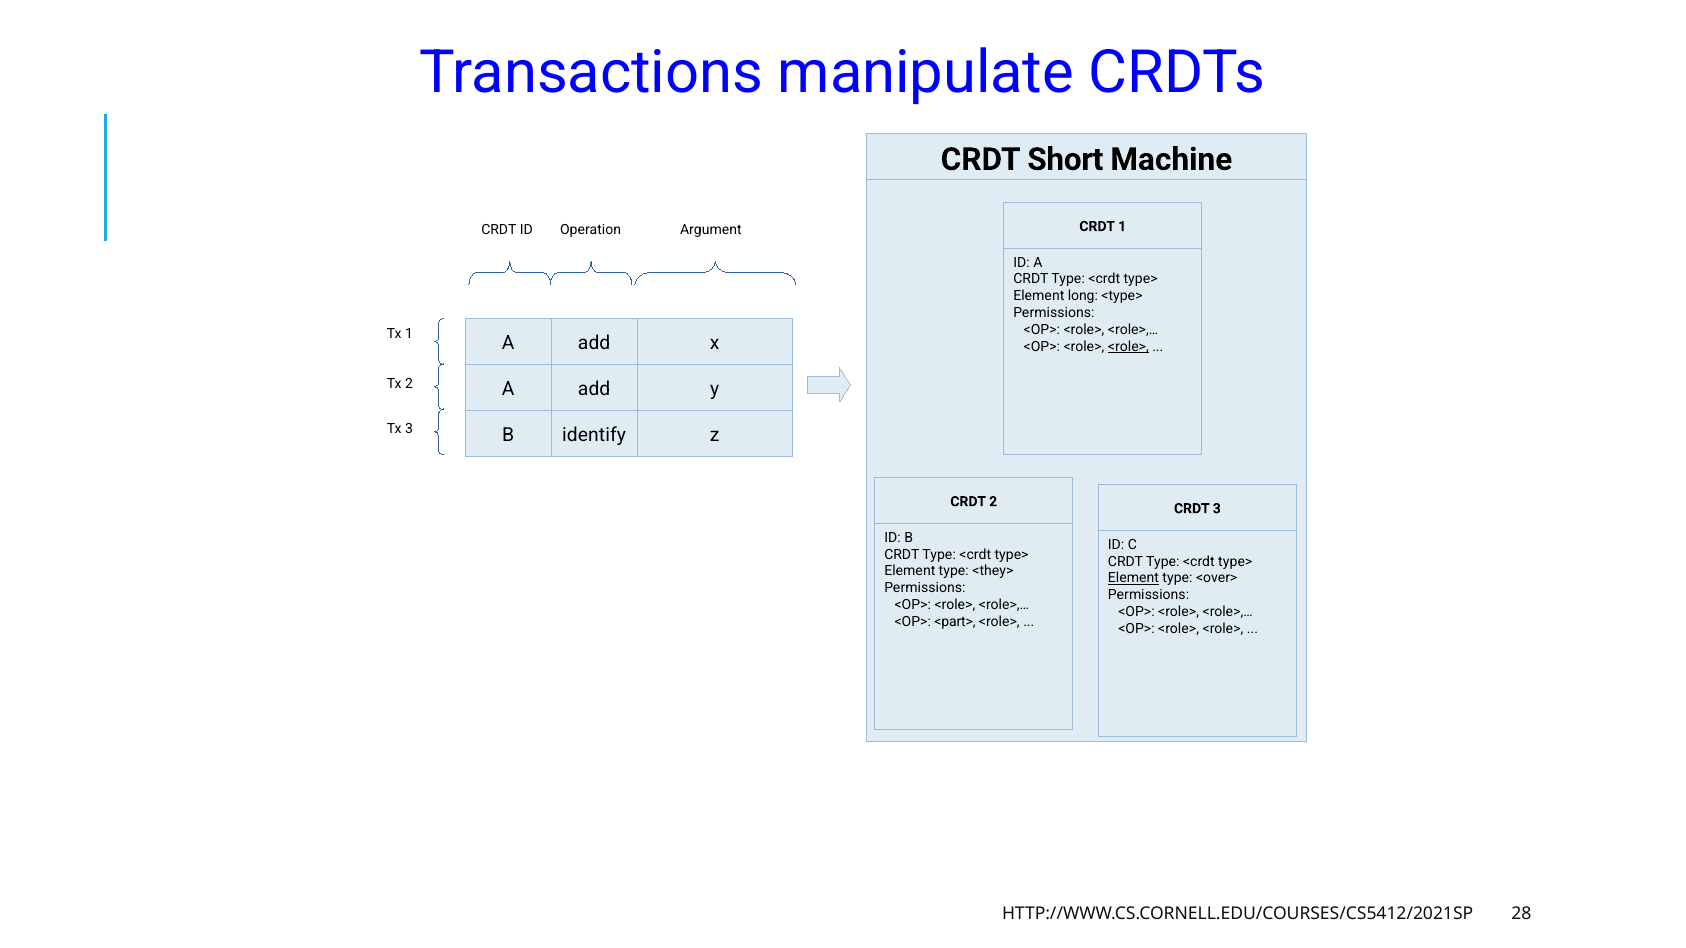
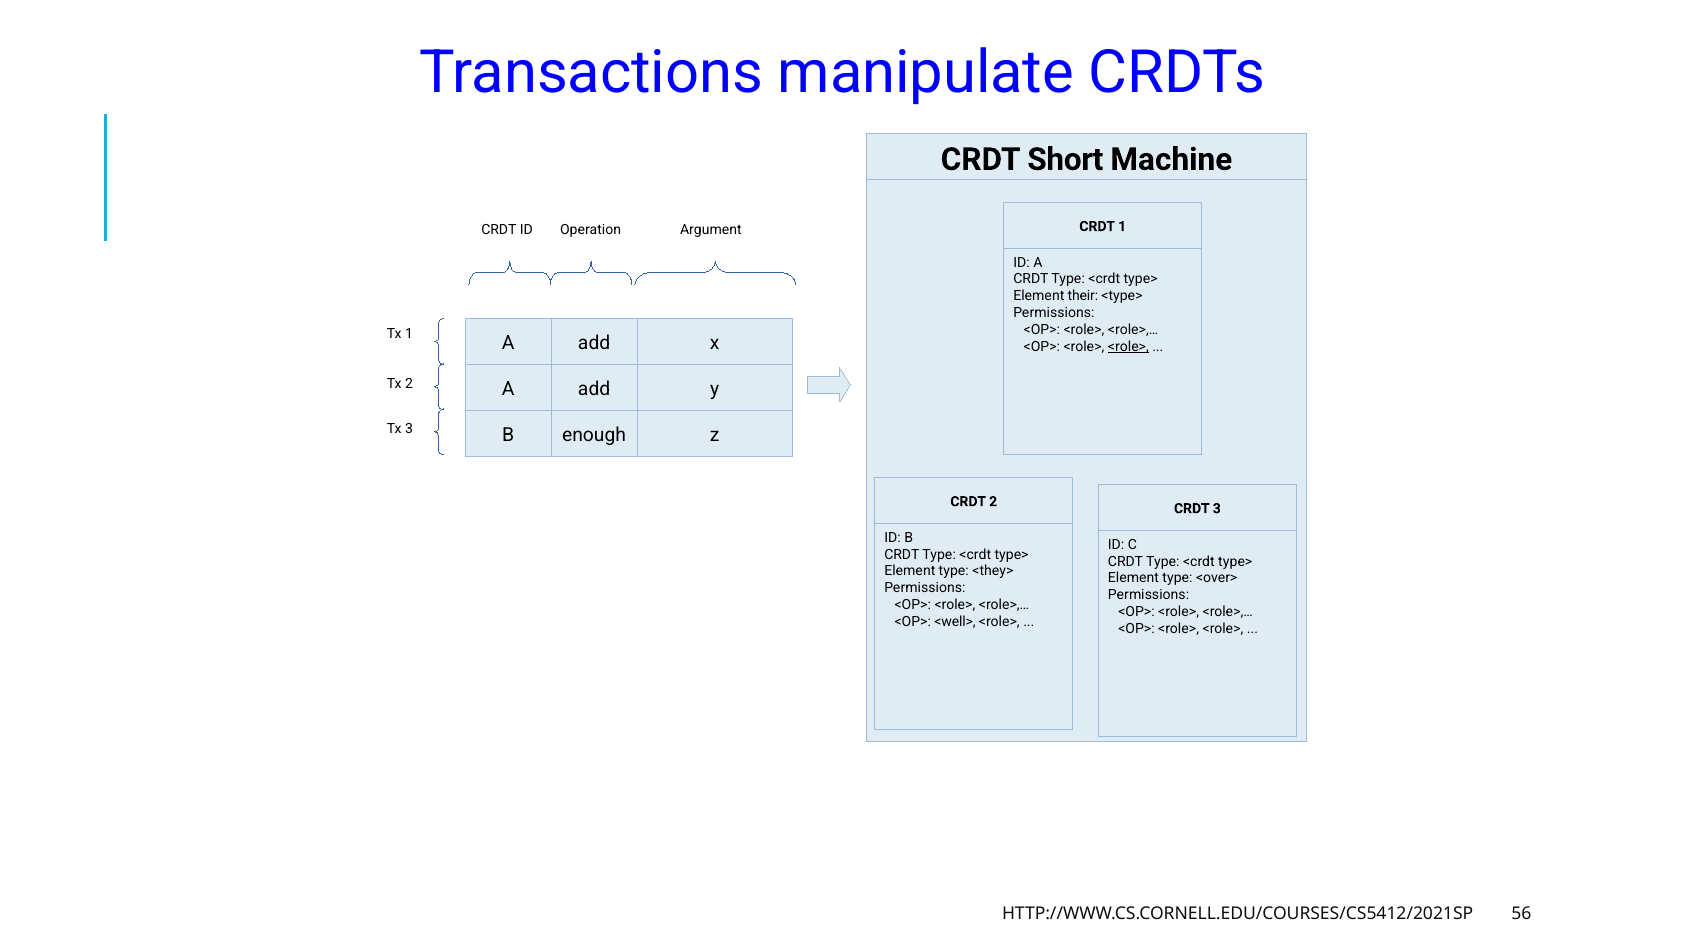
long: long -> their (1083, 296)
identify: identify -> enough (594, 435)
Element underline: present -> none (1134, 578)
<part>: <part> -> <well> (955, 622)
28: 28 -> 56 (1521, 914)
